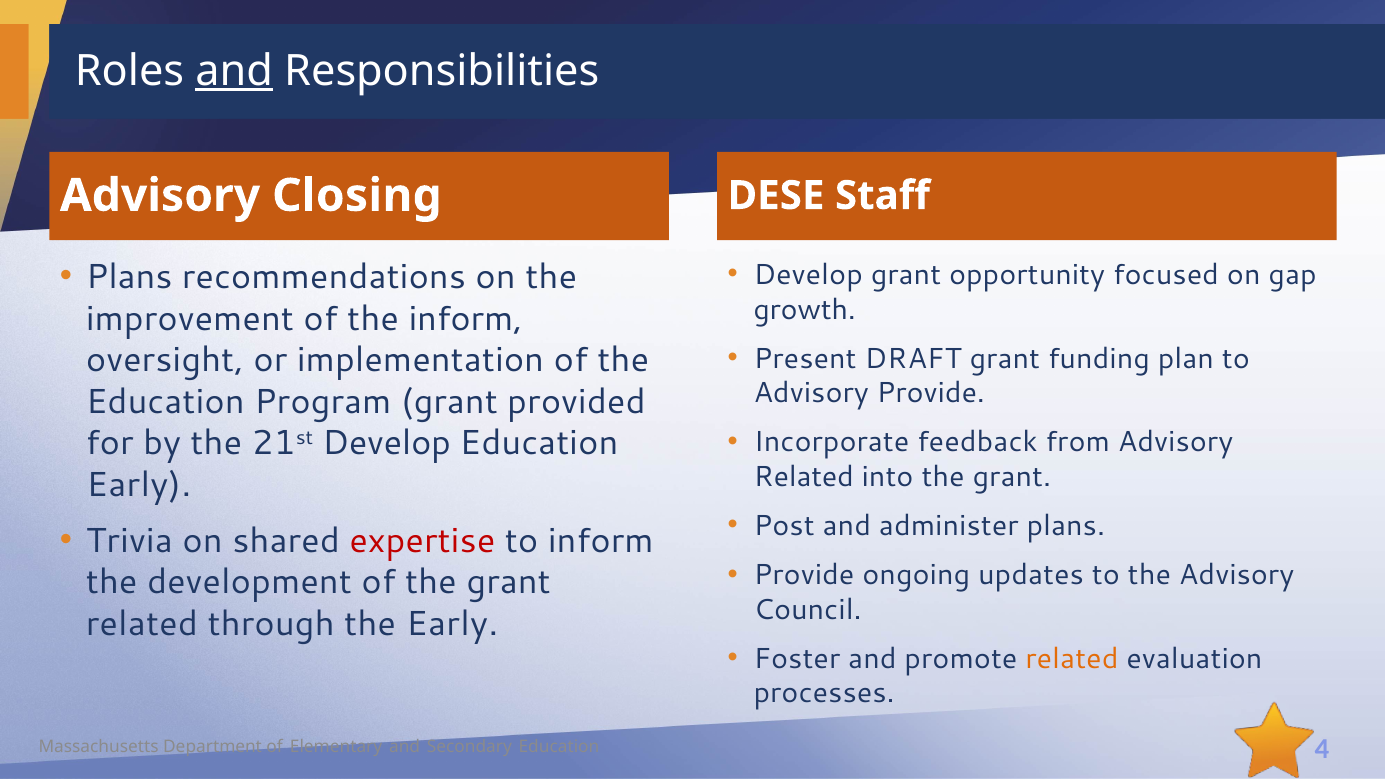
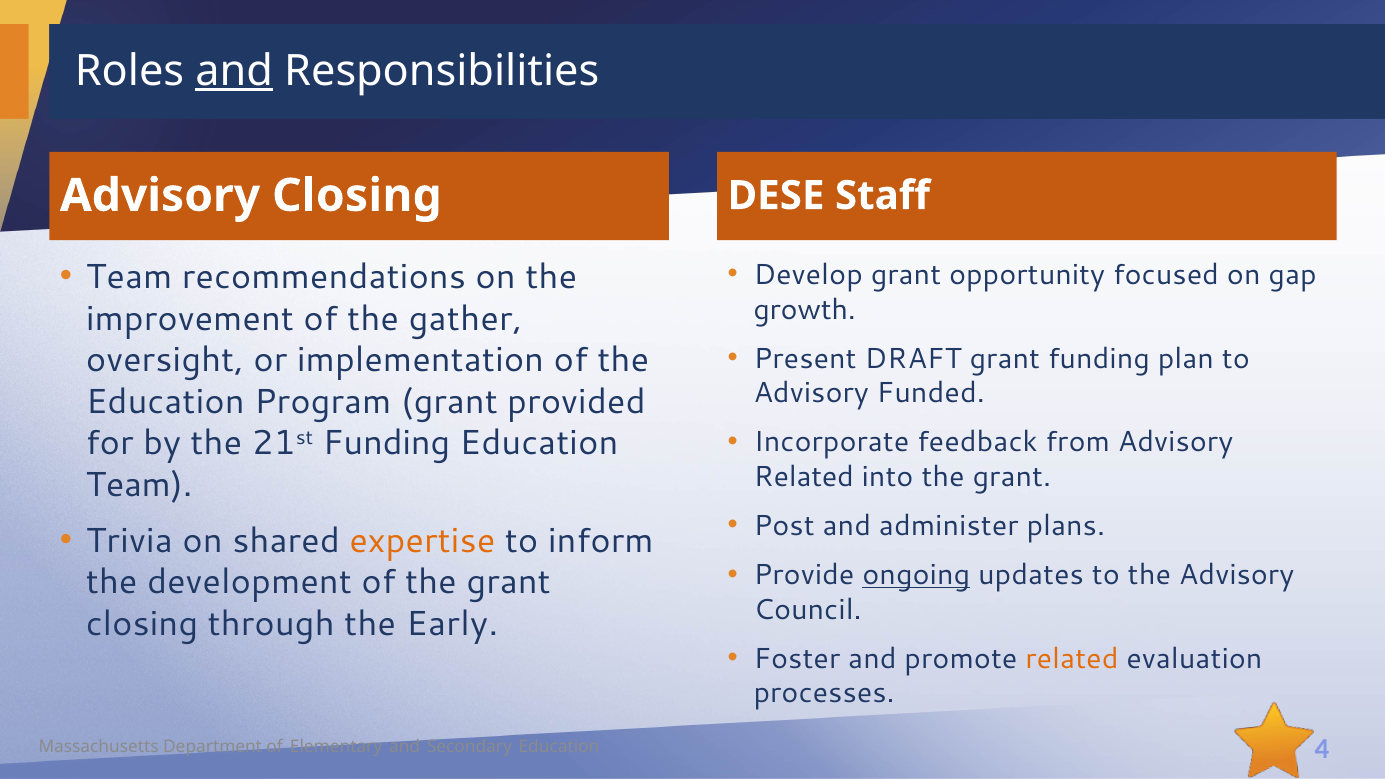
Plans: Plans -> Team (129, 277)
the inform: inform -> gather (465, 319)
Advisory Provide: Provide -> Funded (931, 393)
21st Develop: Develop -> Funding (387, 443)
Early: Early -> Team (139, 485)
expertise colour: red -> orange (422, 541)
ongoing underline: none -> present (916, 575)
related: related -> closing (142, 624)
